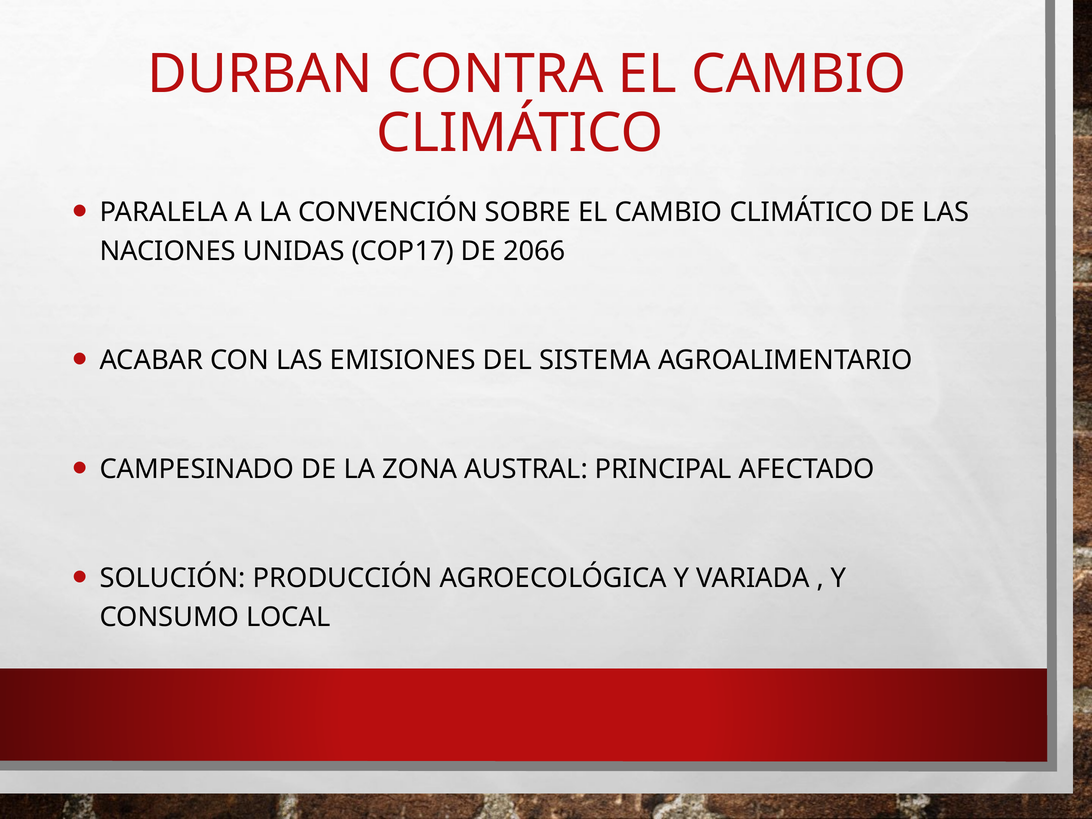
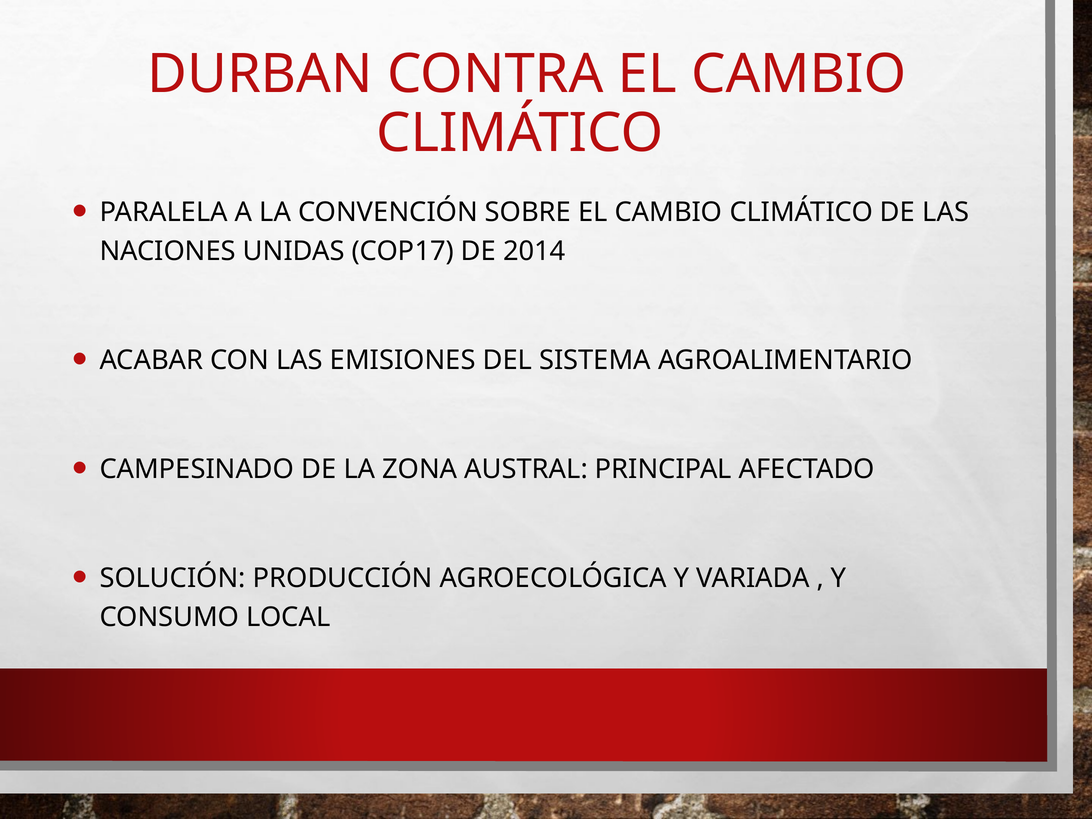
2066: 2066 -> 2014 (534, 251)
